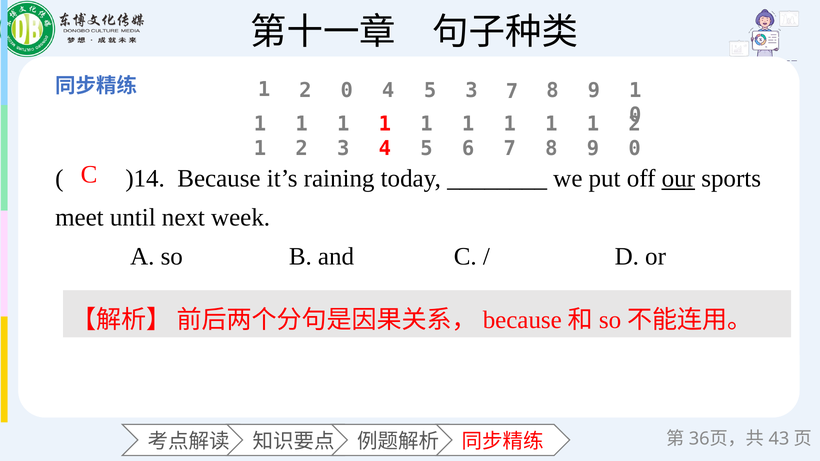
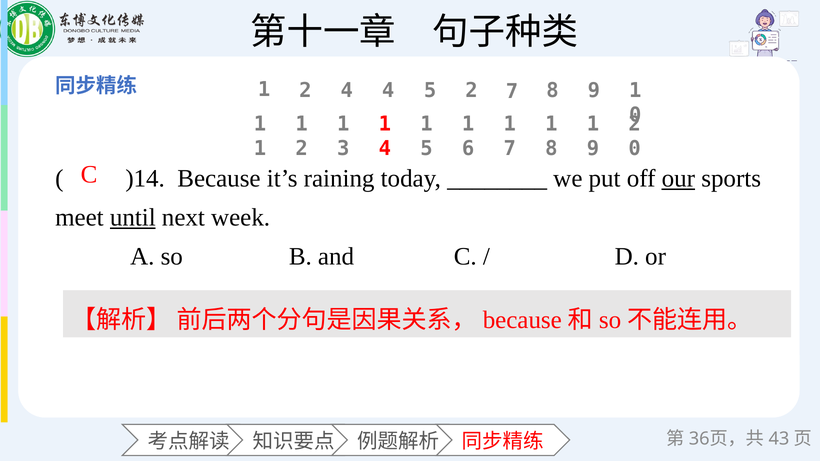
1 2 0: 0 -> 4 (347, 91)
5 3: 3 -> 2 (471, 90)
until underline: none -> present (133, 218)
